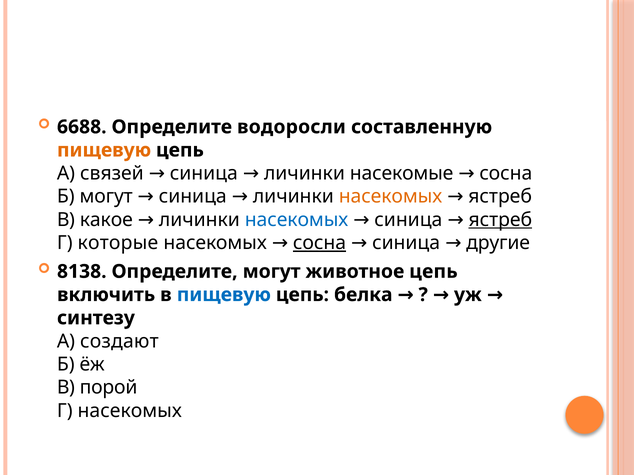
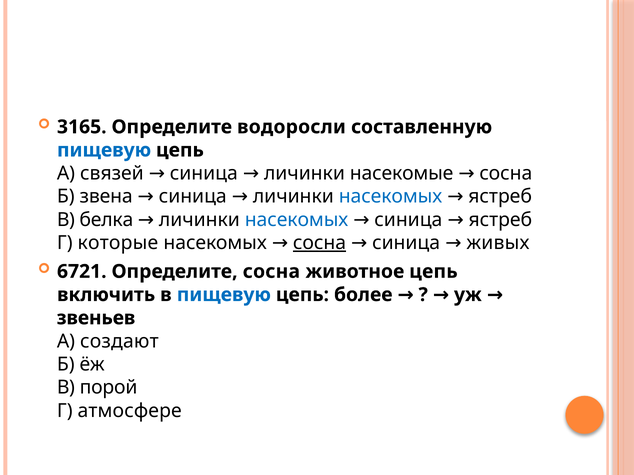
6688: 6688 -> 3165 (82, 127)
пищевую colour: orange -> blue (104, 150)
Б могут: могут -> звена (106, 197)
насекомых colour: orange -> blue (390, 197)
какое: какое -> белка (106, 220)
ястреб underline: present -> none (500, 220)
другие: другие -> живых (498, 243)
8138: 8138 -> 6721 (82, 272)
Определите могут: могут -> сосна (271, 272)
белка: белка -> более (363, 295)
синтезу: синтезу -> звеньев (96, 318)
Г насекомых: насекомых -> атмосфере (130, 411)
